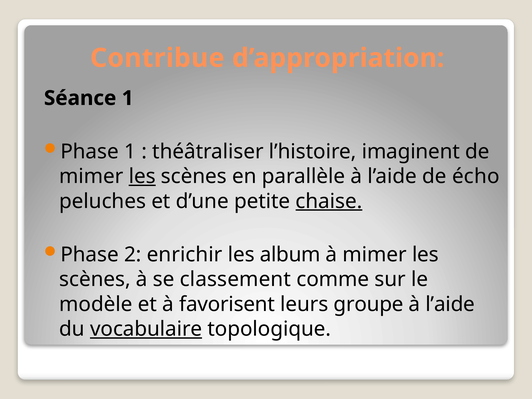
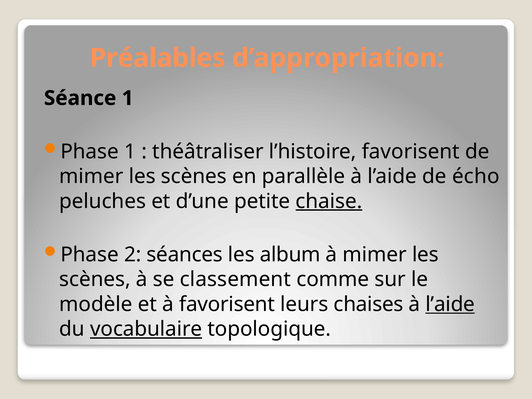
Contribue: Contribue -> Préalables (158, 58)
l’histoire imaginent: imaginent -> favorisent (411, 152)
les underline: present -> none (142, 176)
enrichir: enrichir -> séances (185, 255)
groupe: groupe -> chaises (369, 304)
l’aide underline: none -> present (450, 304)
